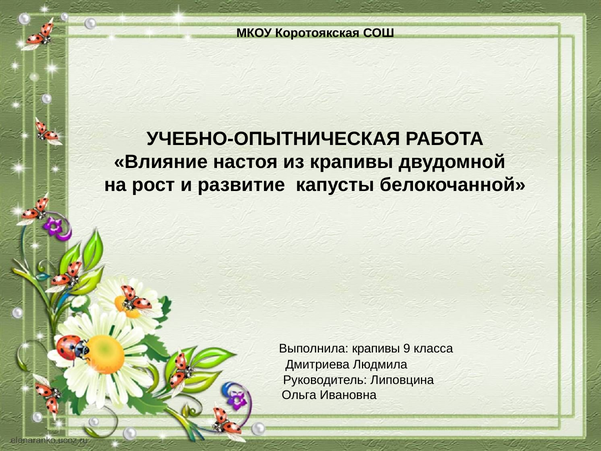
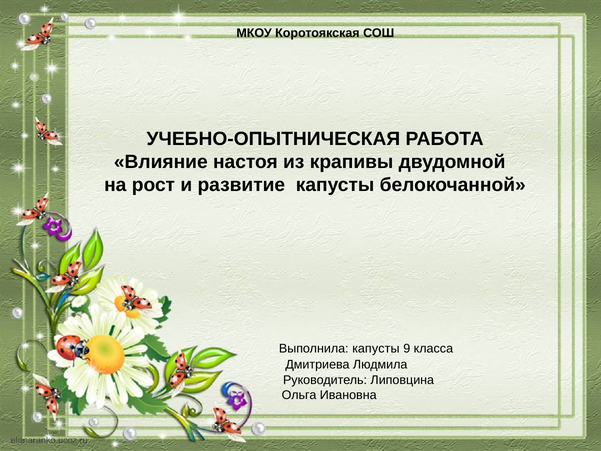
Выполнила крапивы: крапивы -> капусты (376, 348)
